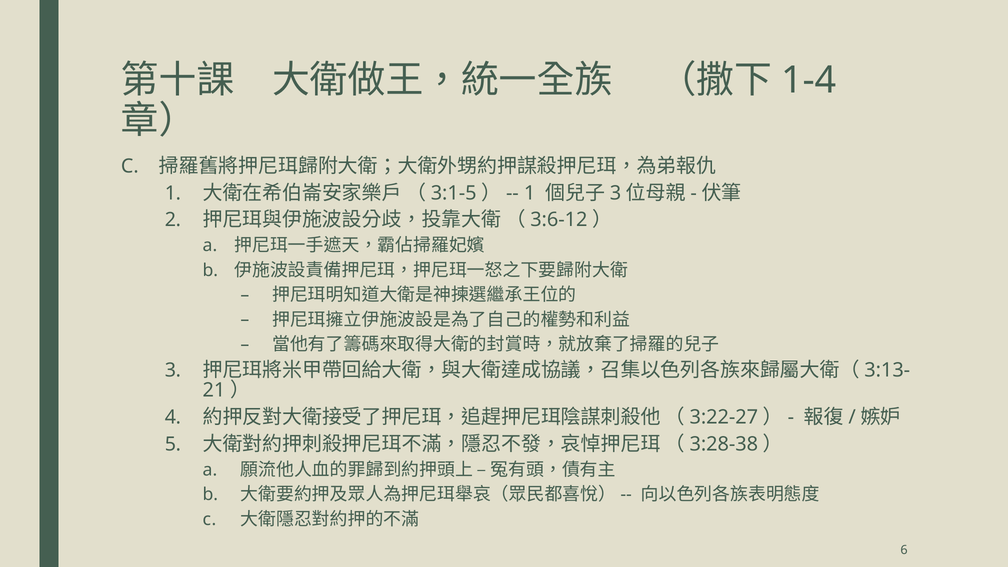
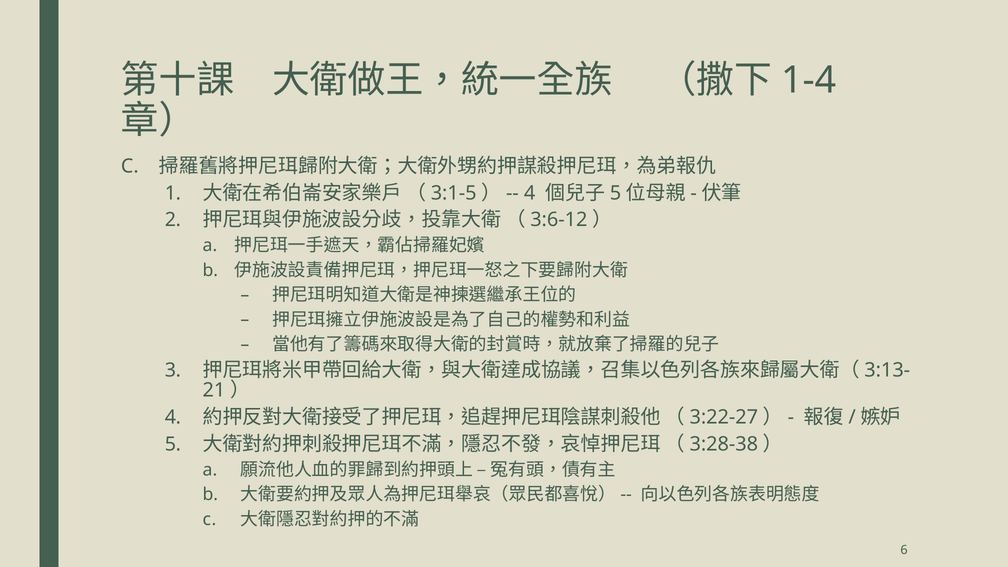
1: 1 -> 4 (530, 193)
3: 3 -> 5 (616, 193)
